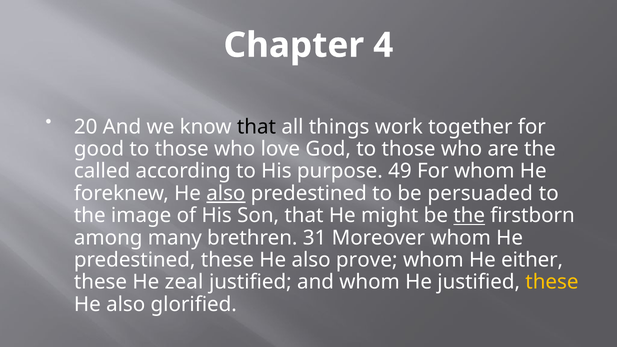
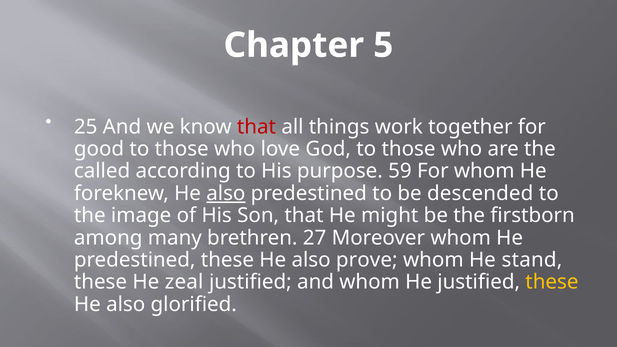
4: 4 -> 5 (383, 45)
20: 20 -> 25 (86, 127)
that colour: black -> red (256, 127)
49: 49 -> 59 (400, 171)
persuaded: persuaded -> descended (480, 193)
the underline: present -> none (469, 216)
31: 31 -> 27 (315, 238)
either: either -> stand (532, 260)
